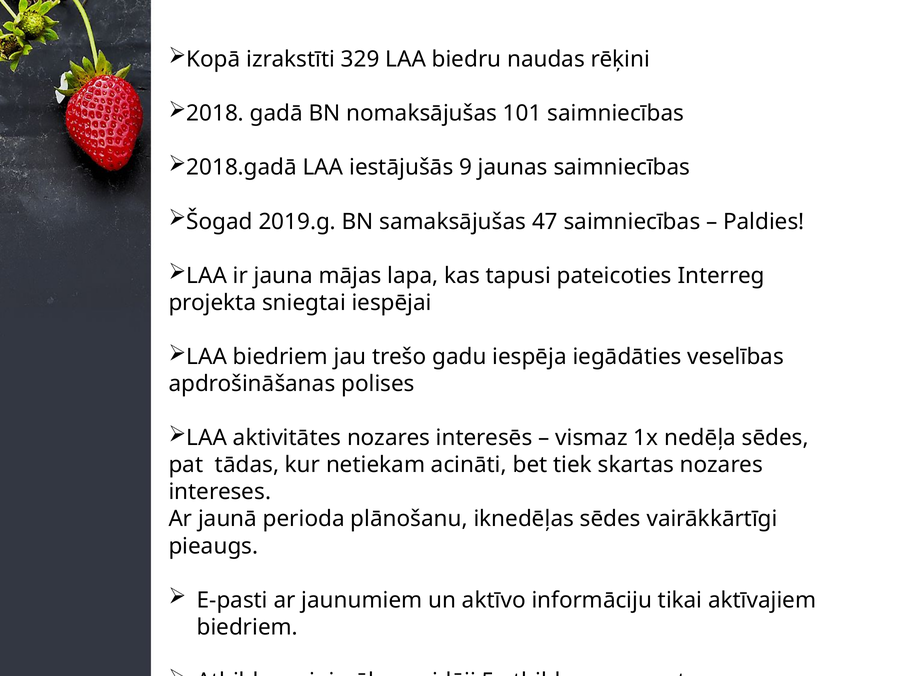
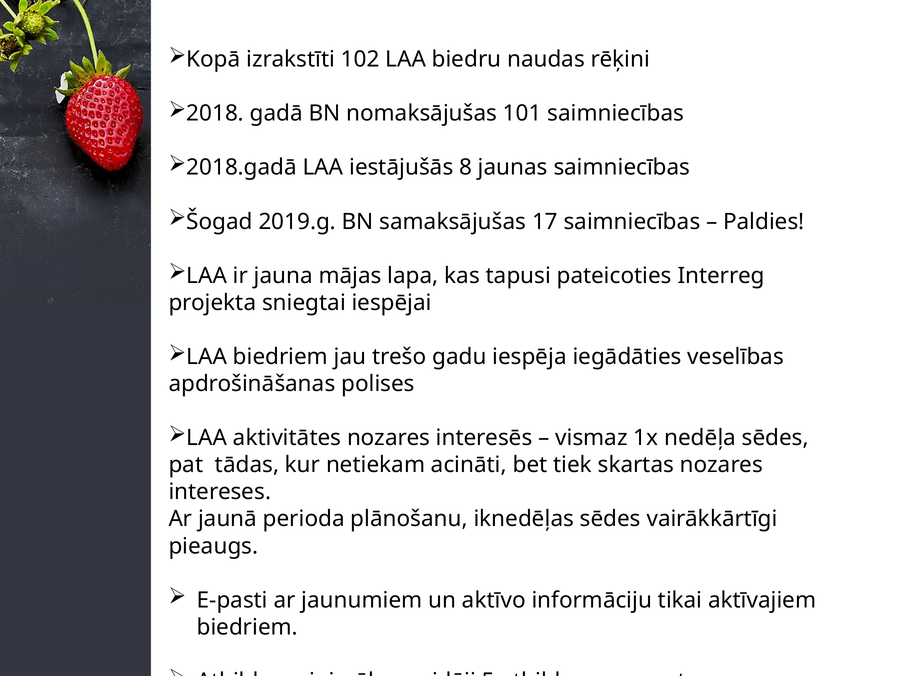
329: 329 -> 102 (360, 59)
9: 9 -> 8 (466, 168)
47: 47 -> 17 (545, 222)
